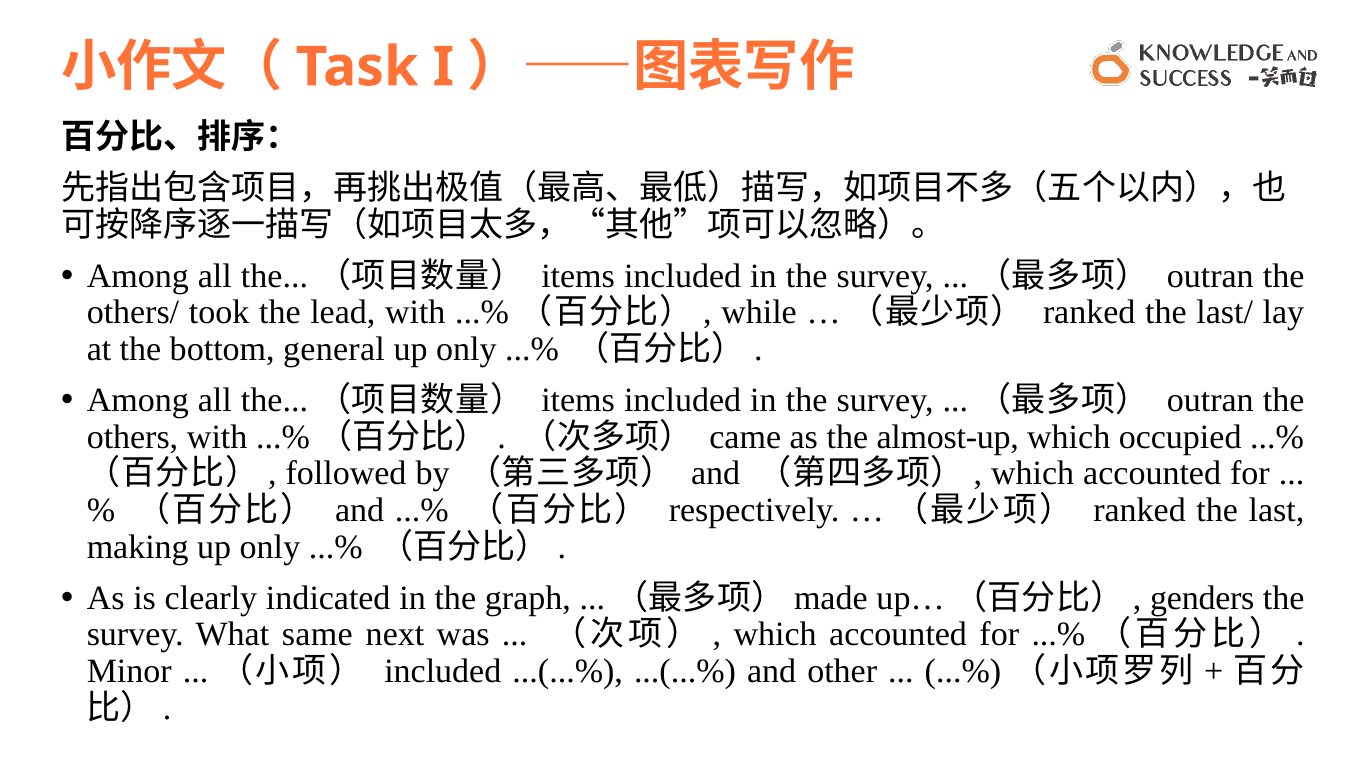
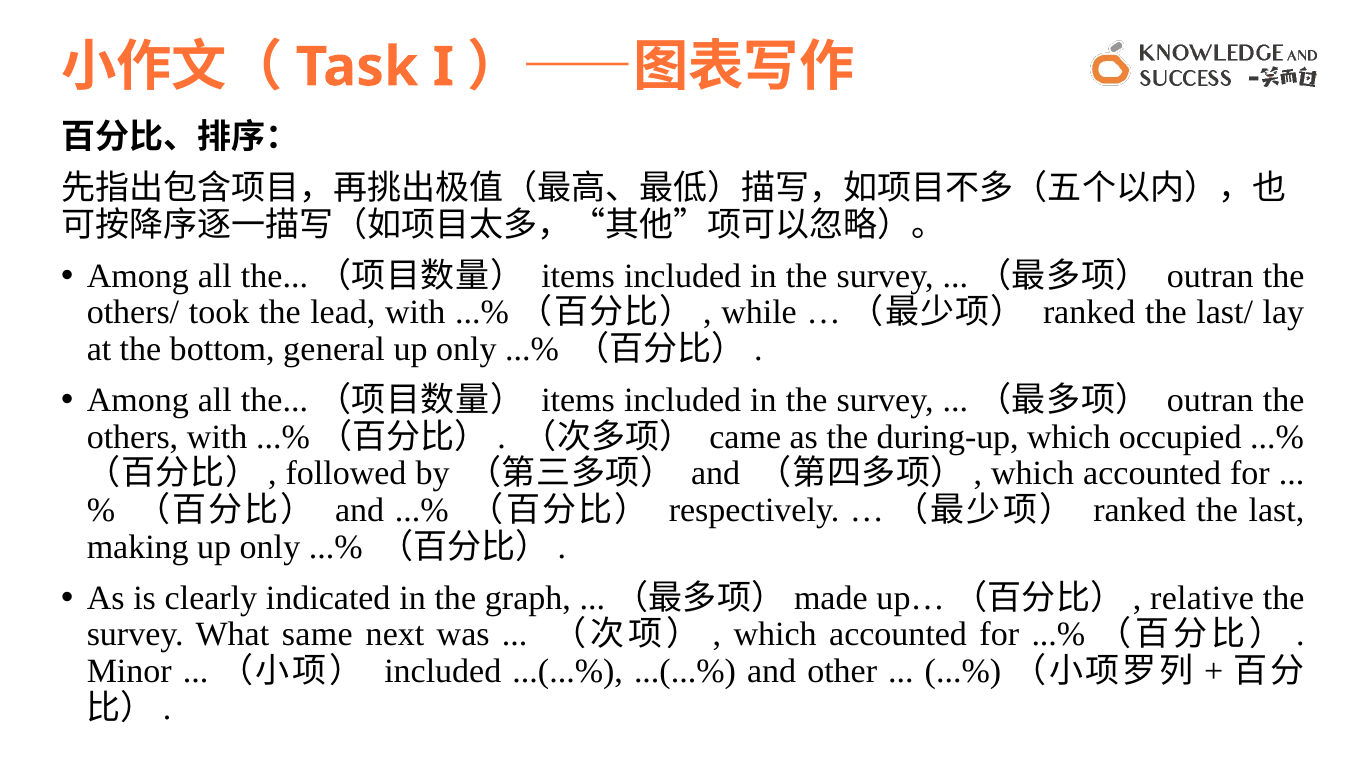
almost-up: almost-up -> during-up (948, 437)
genders: genders -> relative (1202, 598)
